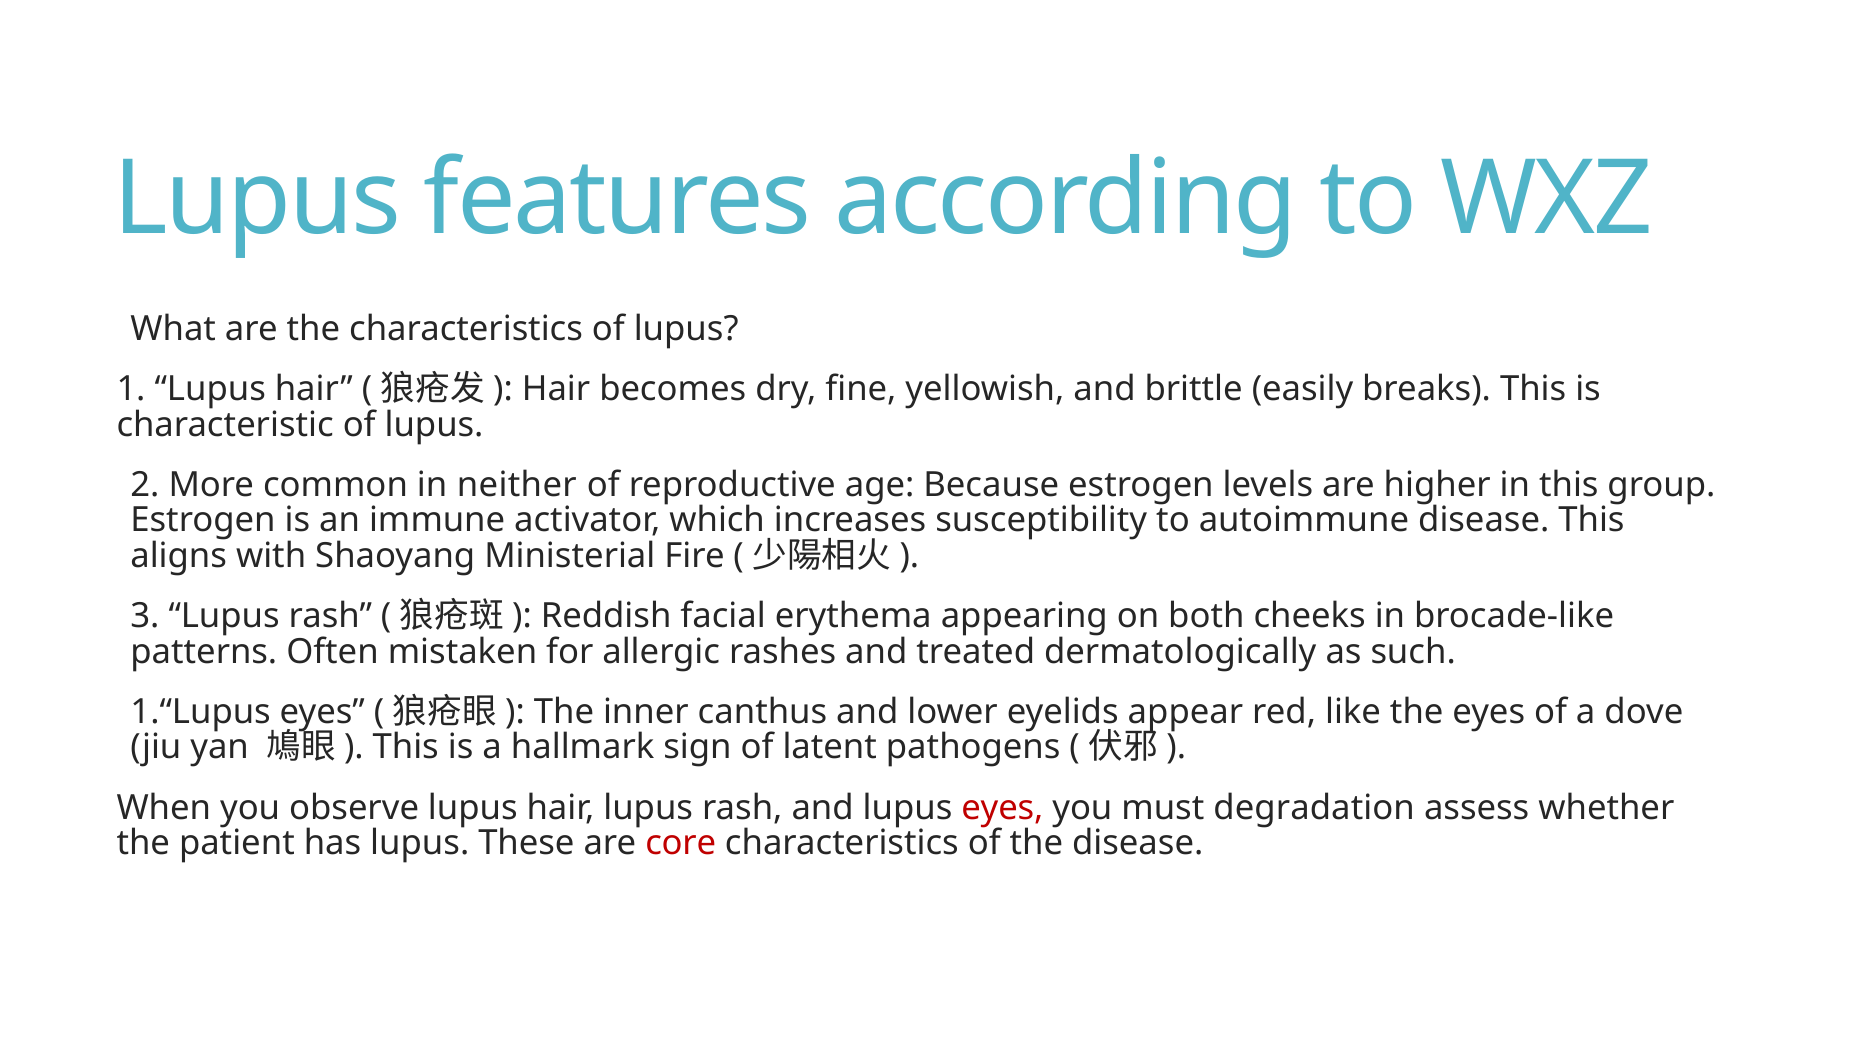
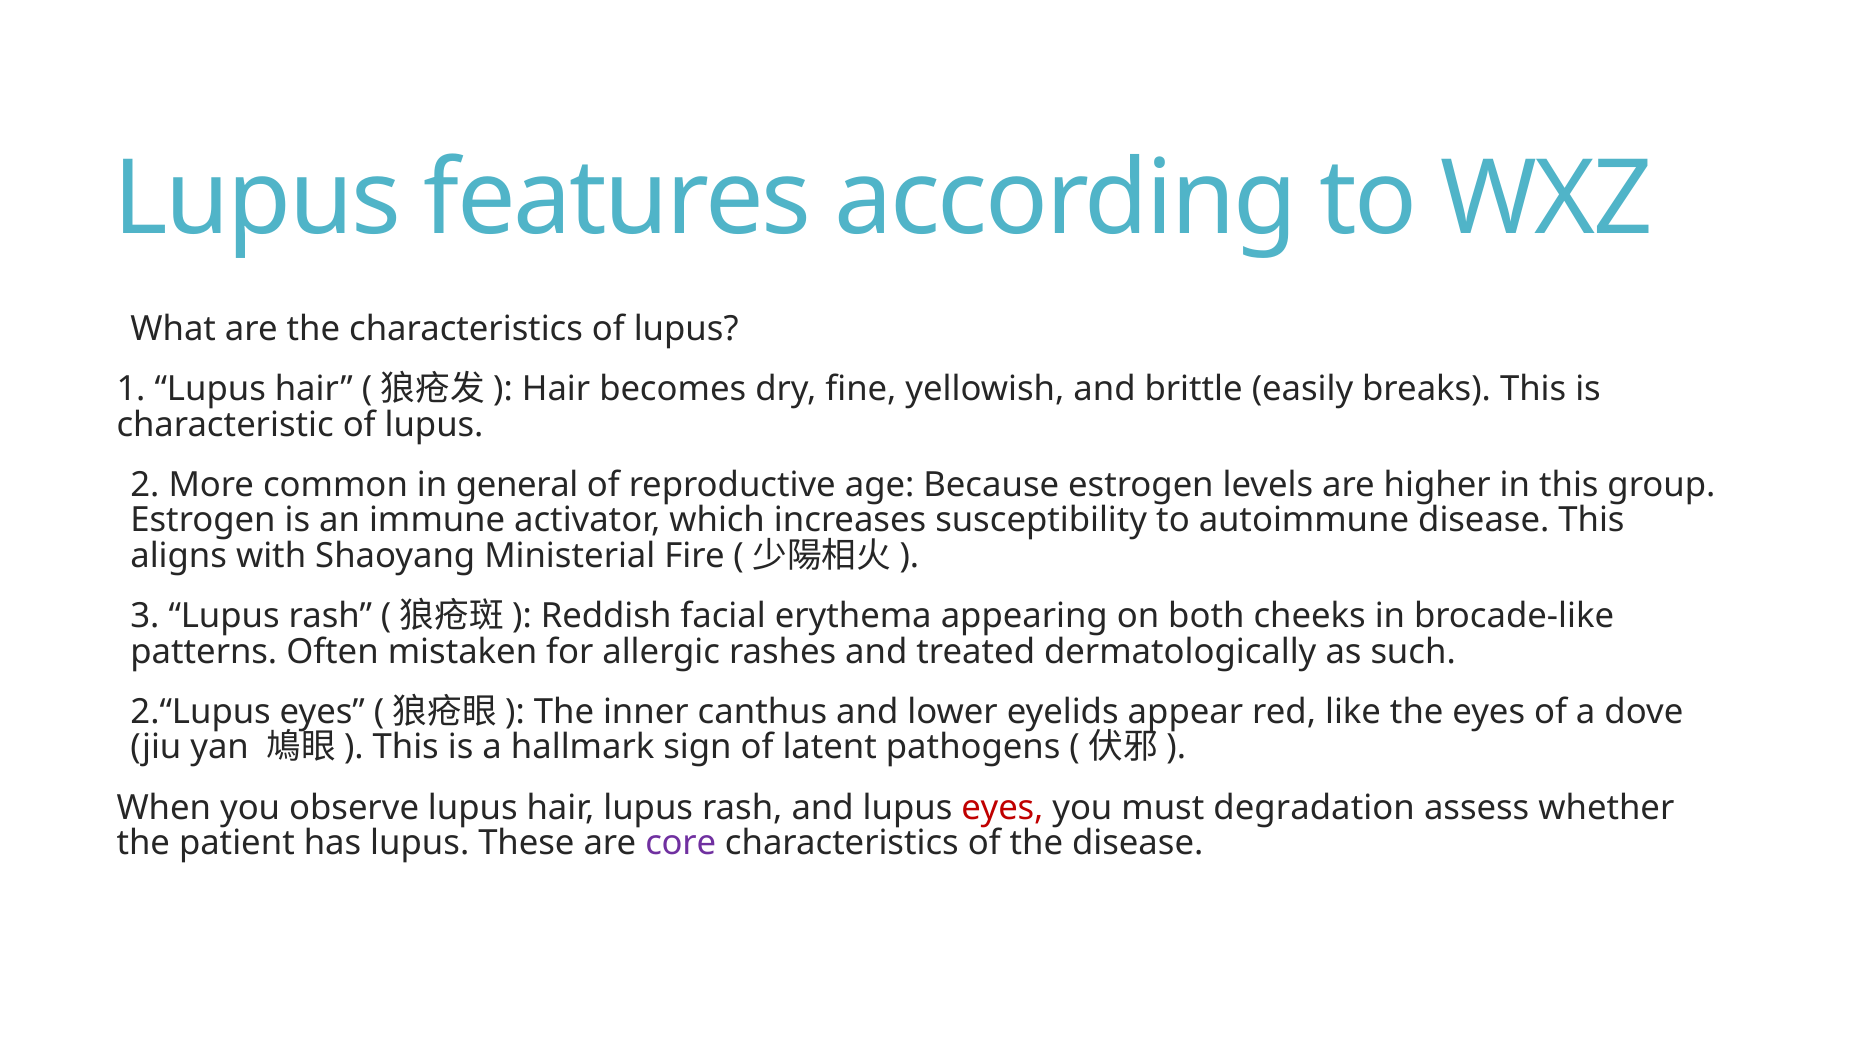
neither: neither -> general (517, 485)
1.“Lupus: 1.“Lupus -> 2.“Lupus (201, 713)
core colour: red -> purple (681, 844)
